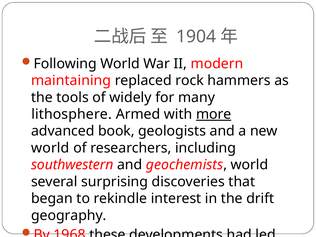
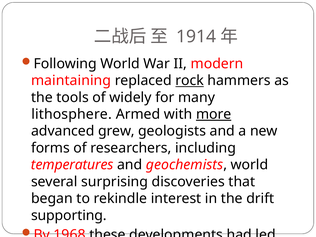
1904: 1904 -> 1914 (196, 37)
rock underline: none -> present (190, 81)
book: book -> grew (116, 131)
world: world -> forms (50, 148)
southwestern: southwestern -> temperatures (72, 165)
geography: geography -> supporting (69, 215)
